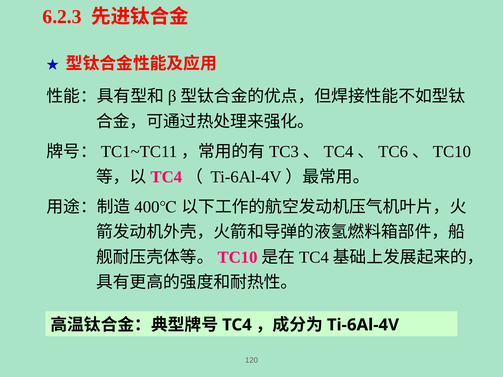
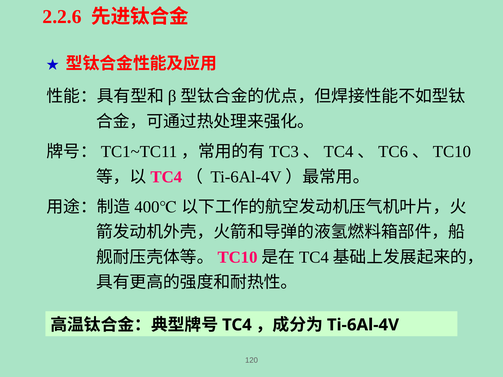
6.2.3: 6.2.3 -> 2.2.6 (62, 17)
